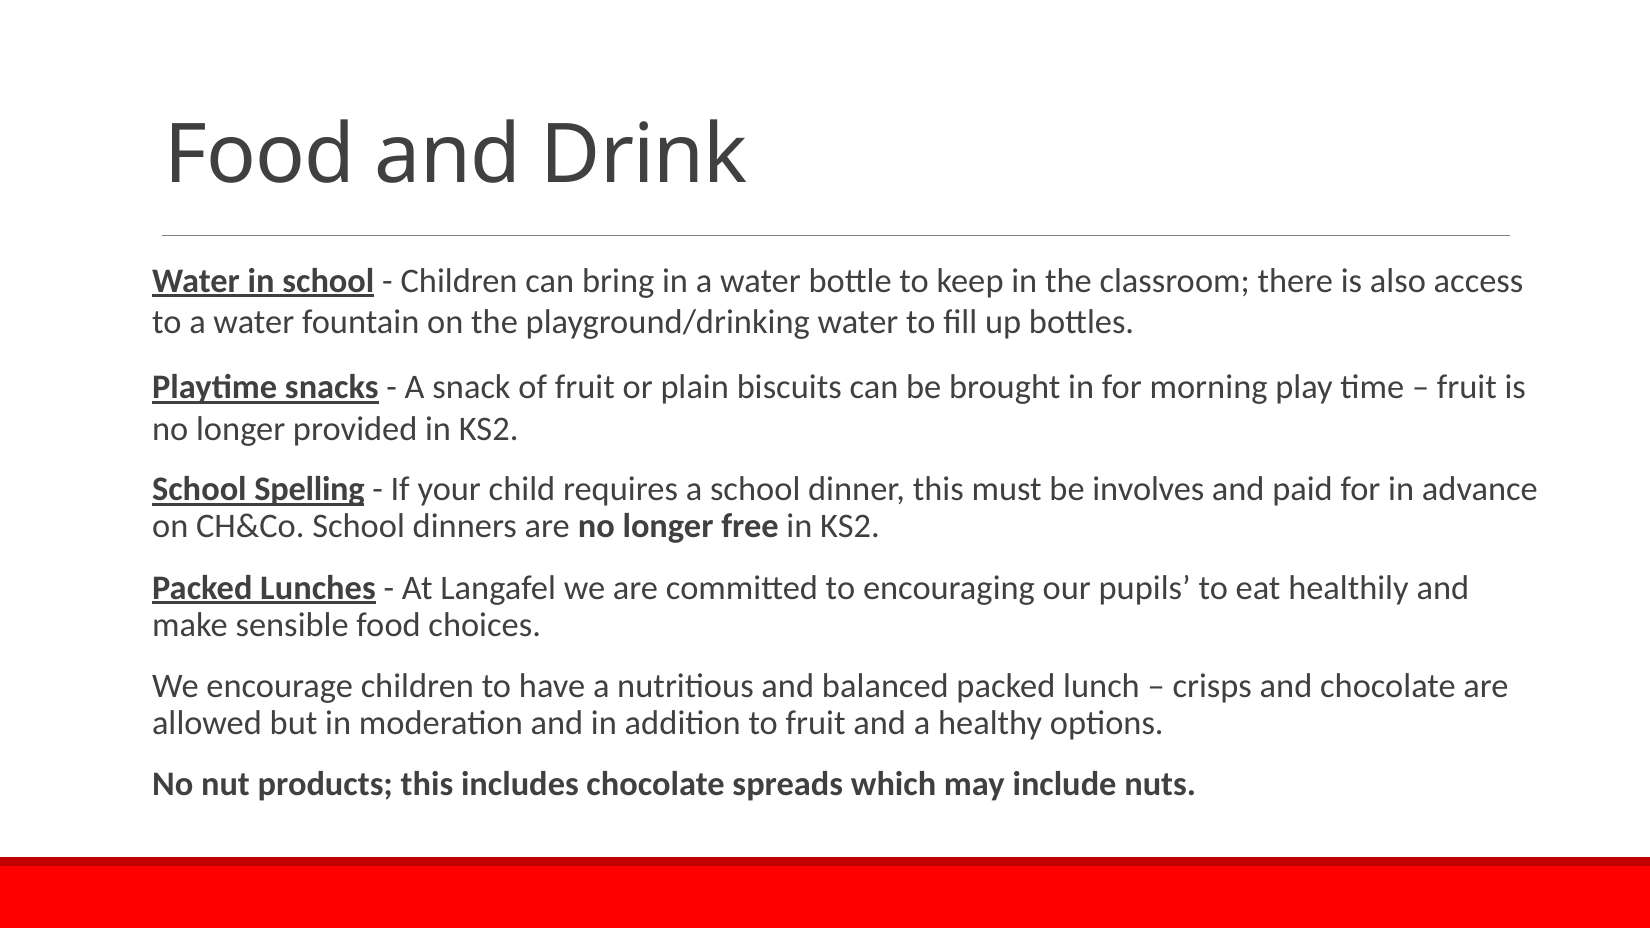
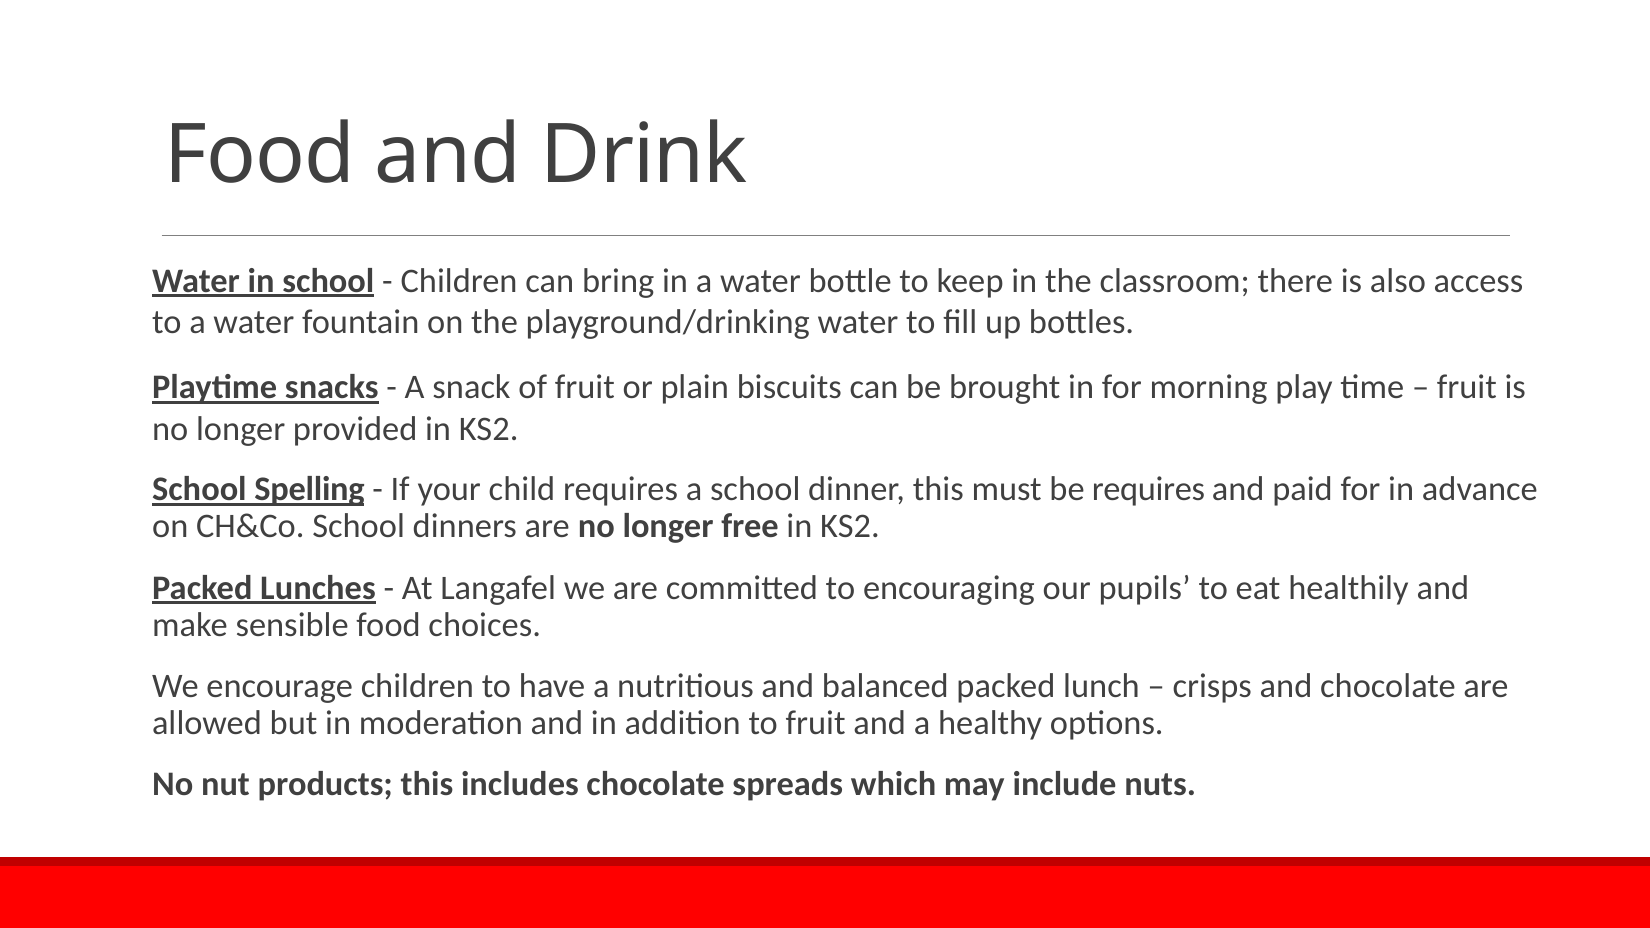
be involves: involves -> requires (1148, 489)
